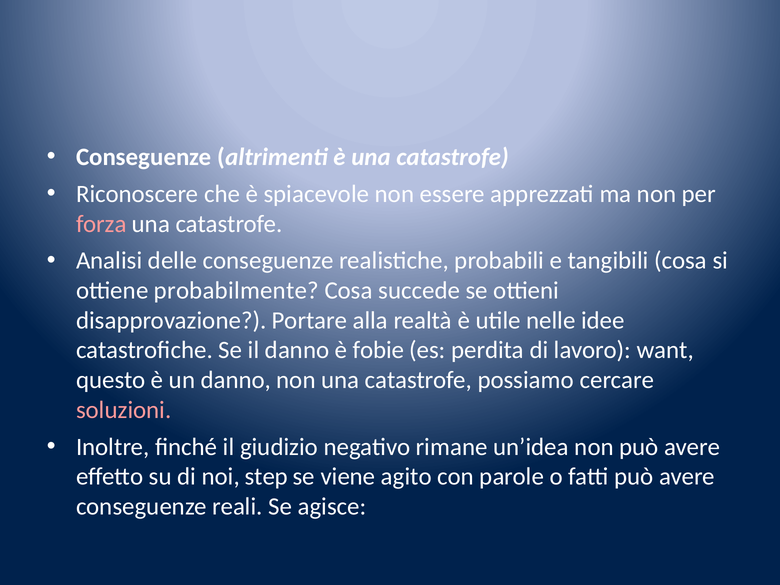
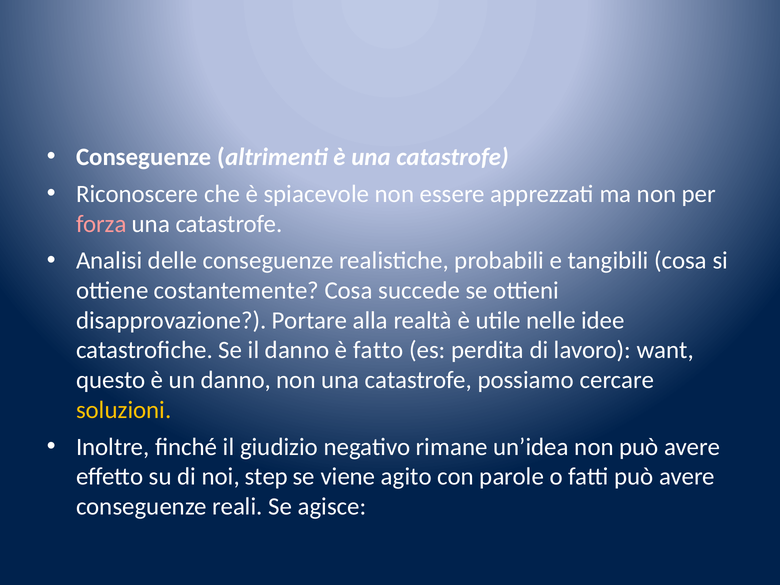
probabilmente: probabilmente -> costantemente (236, 290)
fobie: fobie -> fatto (378, 350)
soluzioni colour: pink -> yellow (124, 410)
